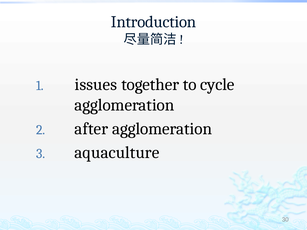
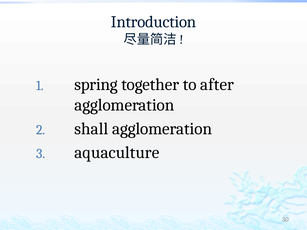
issues: issues -> spring (96, 85)
cycle: cycle -> after (217, 85)
after: after -> shall (91, 129)
